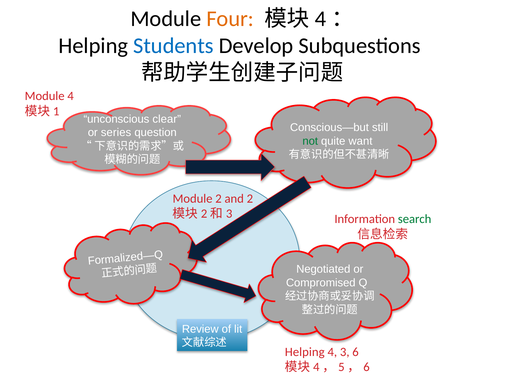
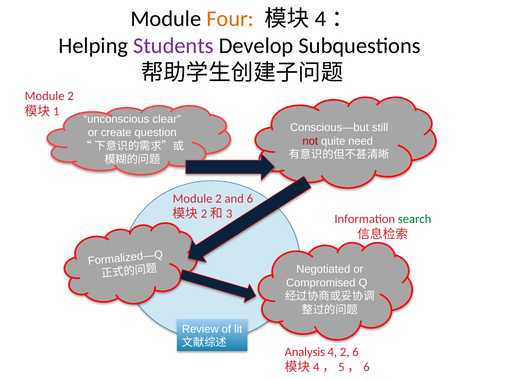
Students colour: blue -> purple (173, 46)
4: 4 -> 2 (71, 96)
series: series -> create (116, 132)
not colour: green -> red (310, 141)
want: want -> need (361, 141)
and 2: 2 -> 6 (250, 198)
Helping: Helping -> Analysis (305, 352)
4 3: 3 -> 2 (345, 352)
